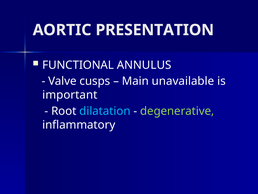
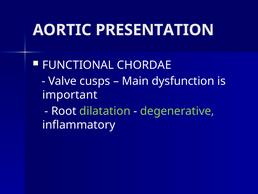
ANNULUS: ANNULUS -> CHORDAE (144, 65)
unavailable: unavailable -> dysfunction (183, 81)
dilatation colour: light blue -> light green (105, 111)
